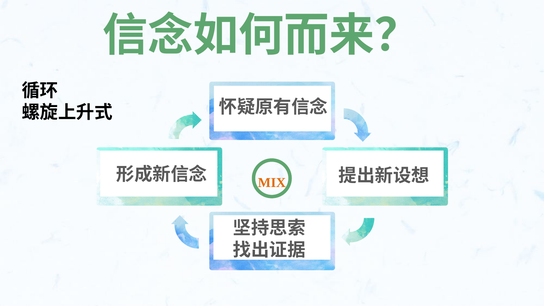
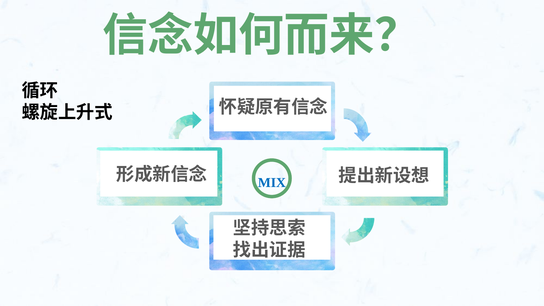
MIX colour: orange -> blue (272, 183)
